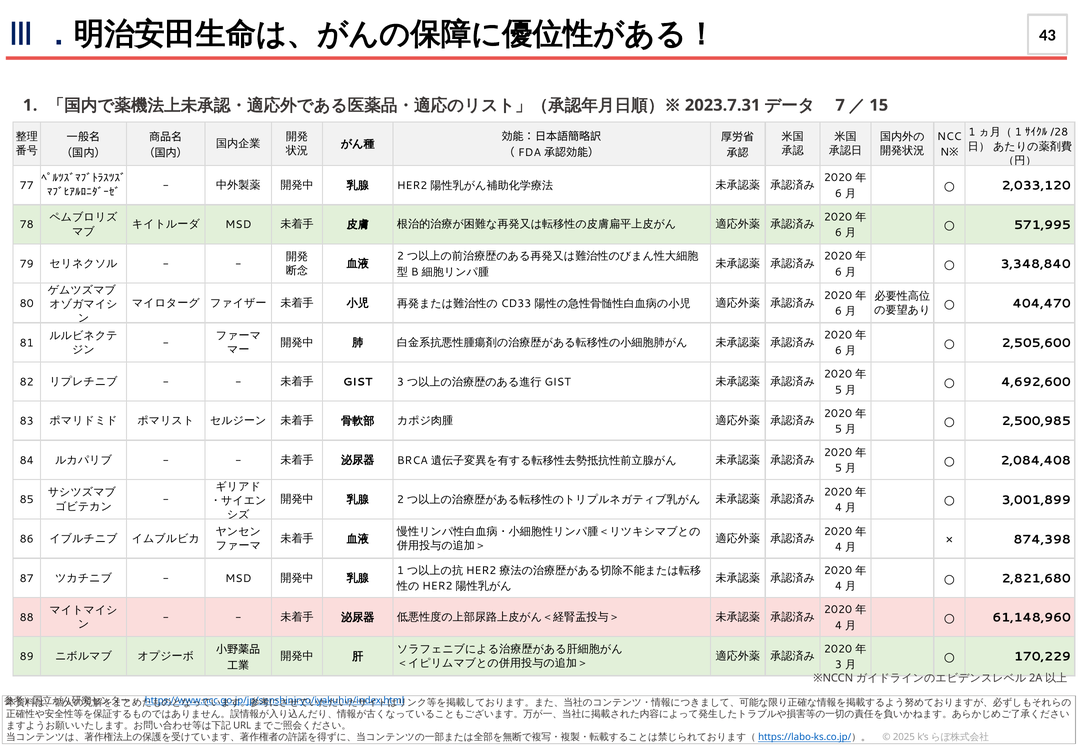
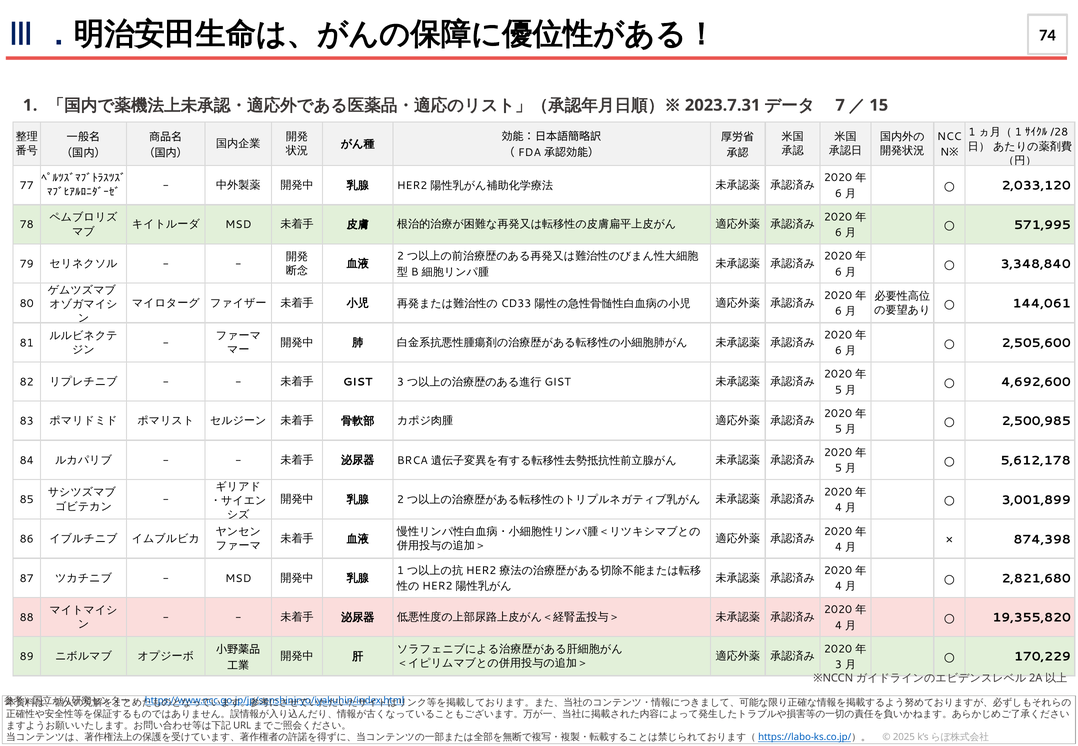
43: 43 -> 74 (1047, 35)
404,470: 404,470 -> 144,061 (1042, 304)
2,084,408: 2,084,408 -> 5,612,178 (1036, 461)
61,148,960: 61,148,960 -> 19,355,820 (1032, 618)
